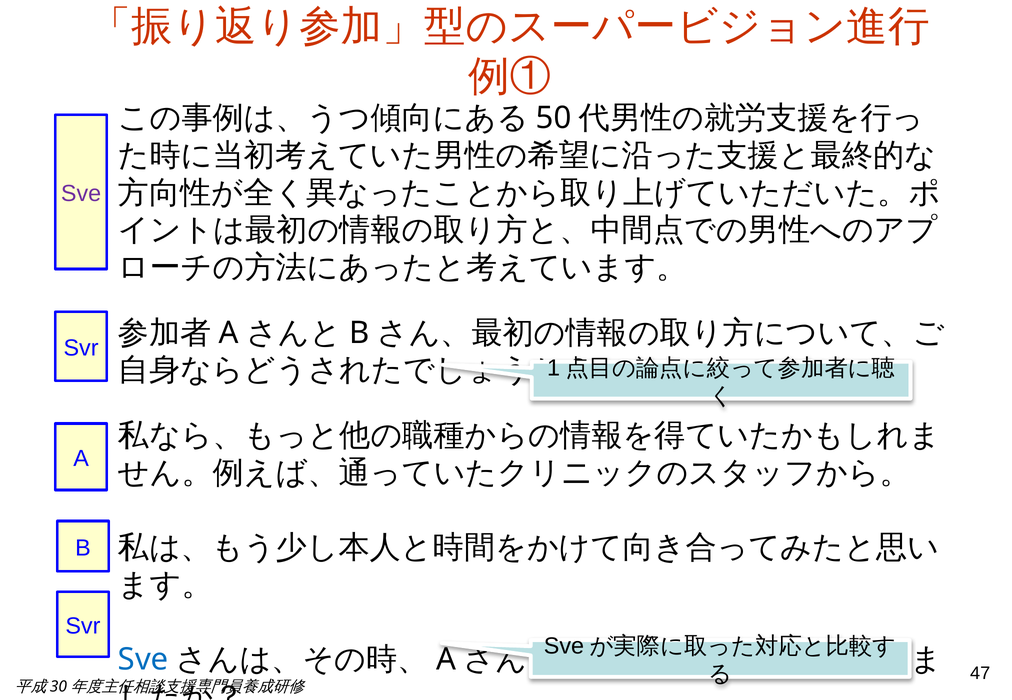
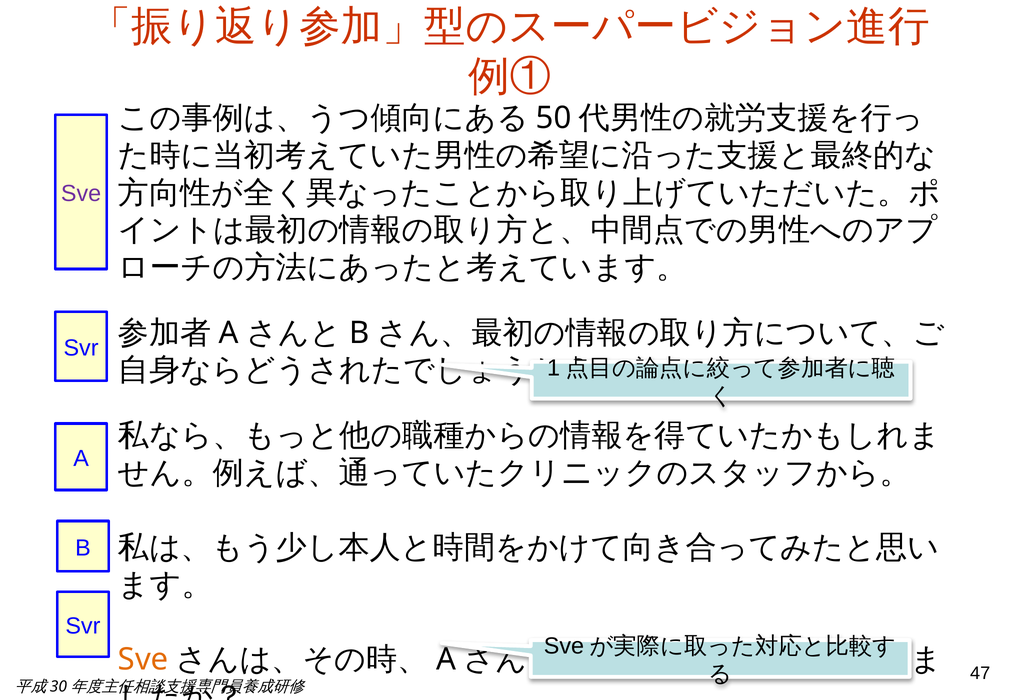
Sve colour: blue -> orange (143, 660)
